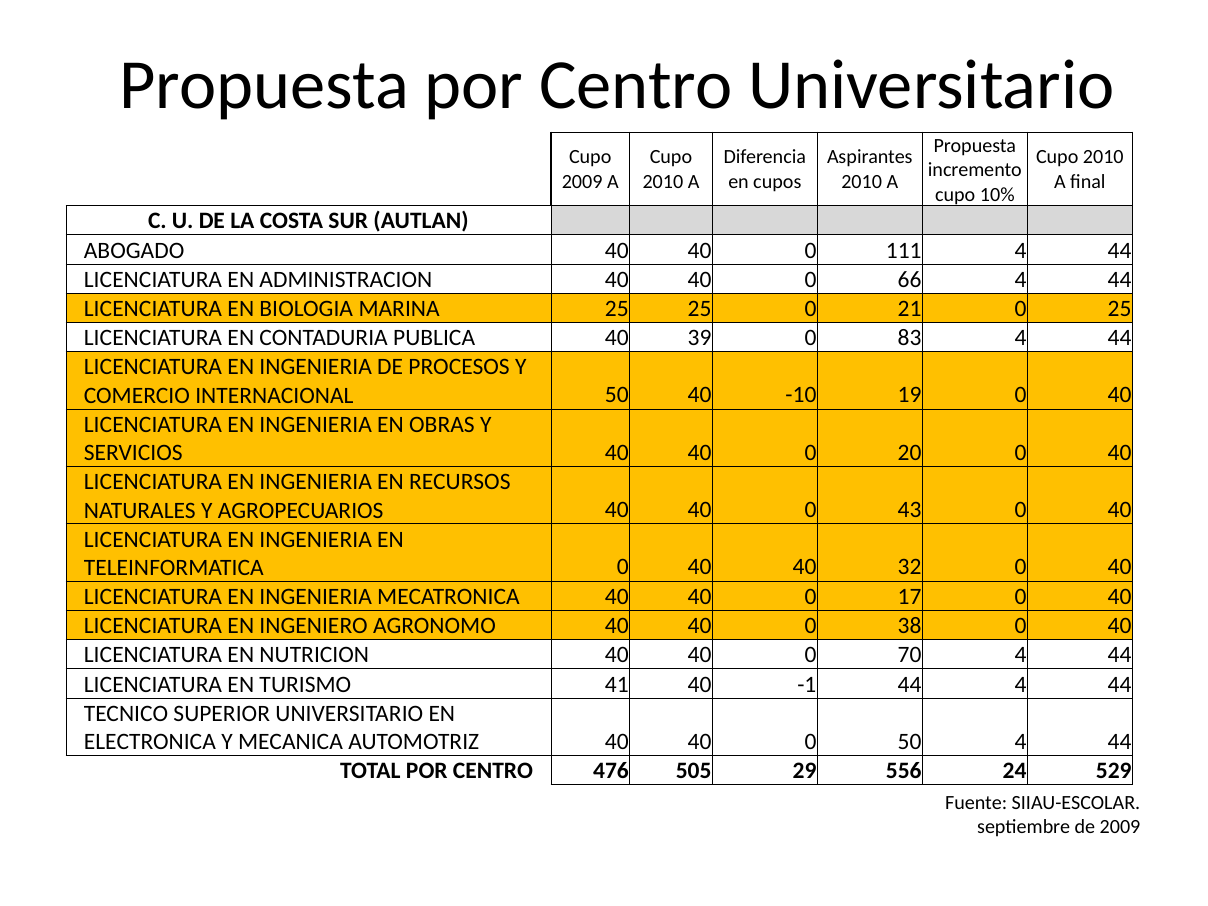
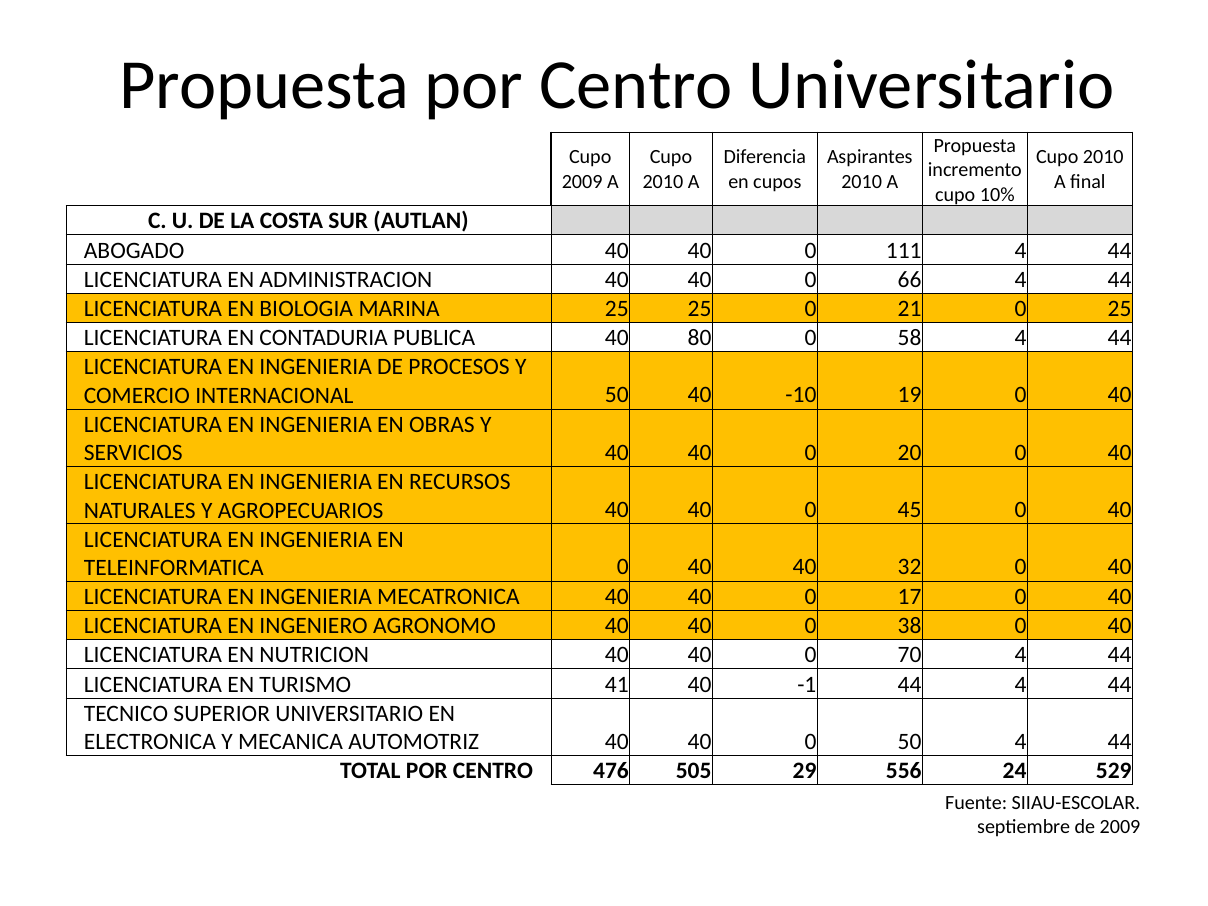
39: 39 -> 80 (700, 338)
83: 83 -> 58 (910, 338)
43: 43 -> 45 (910, 510)
